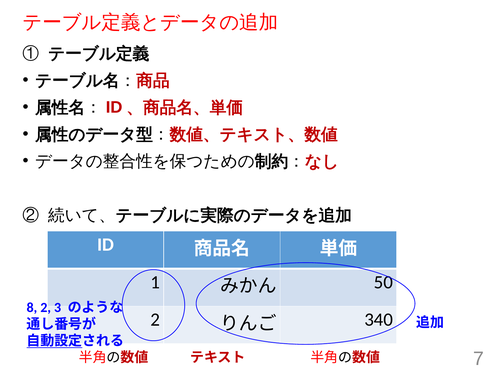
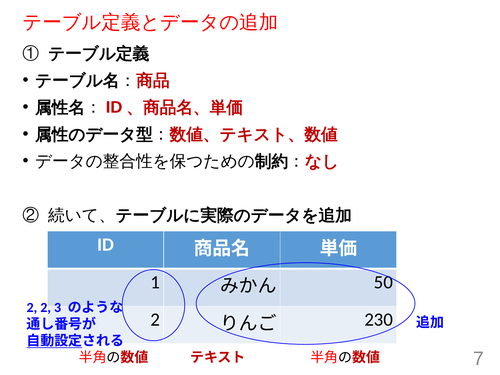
8: 8 -> 2 (32, 308)
340: 340 -> 230 (379, 320)
